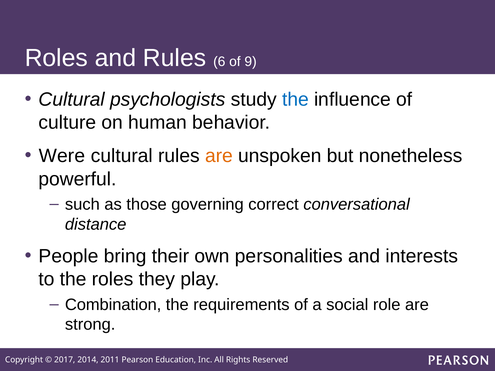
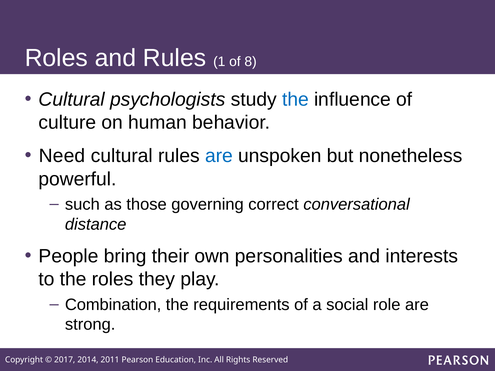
6: 6 -> 1 (219, 62)
9: 9 -> 8 (251, 62)
Were: Were -> Need (62, 156)
are colour: orange -> blue (219, 156)
